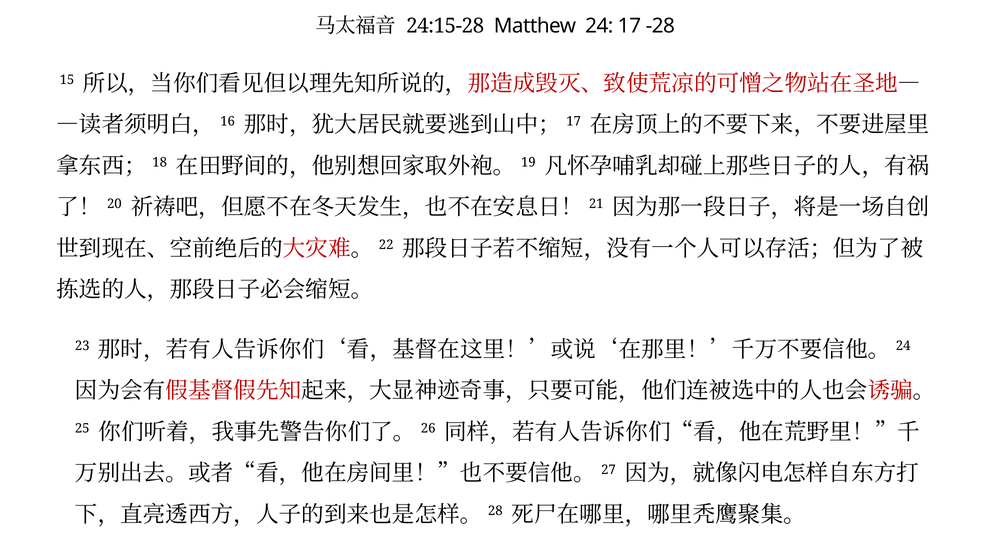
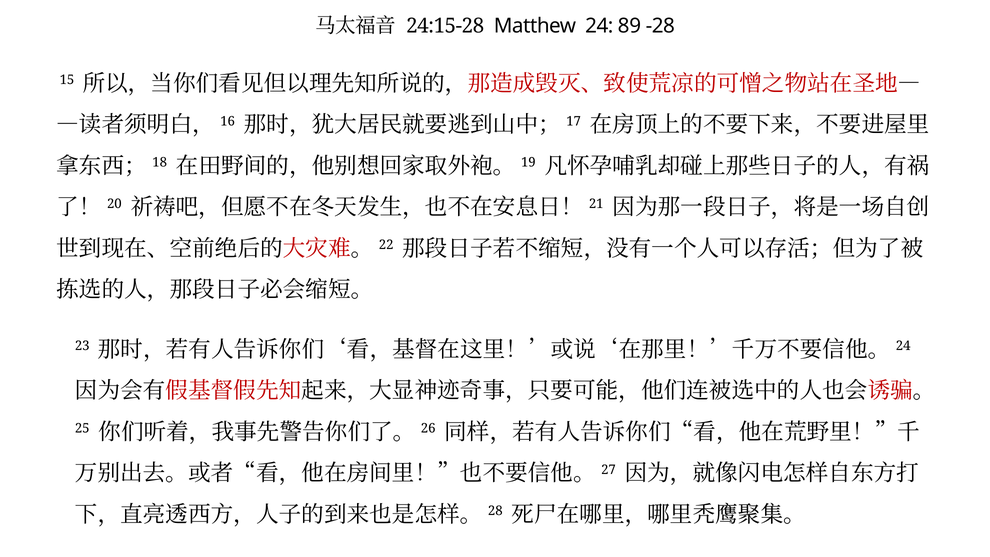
17: 17 -> 89 (629, 26)
